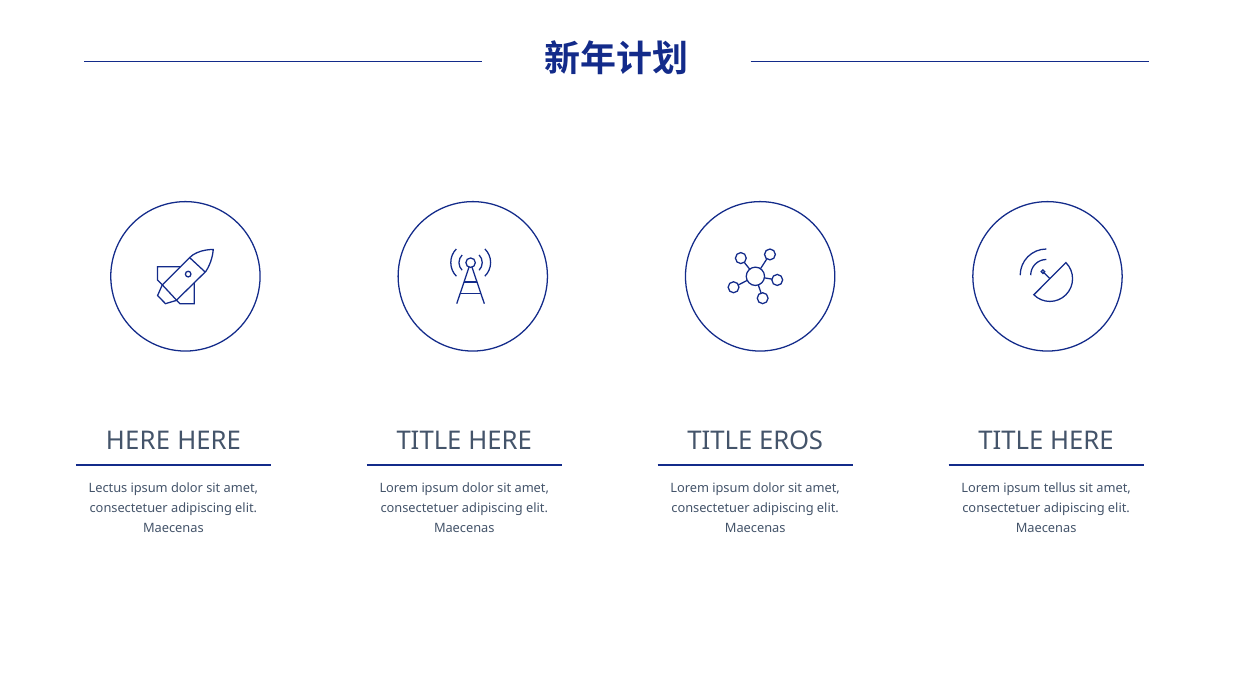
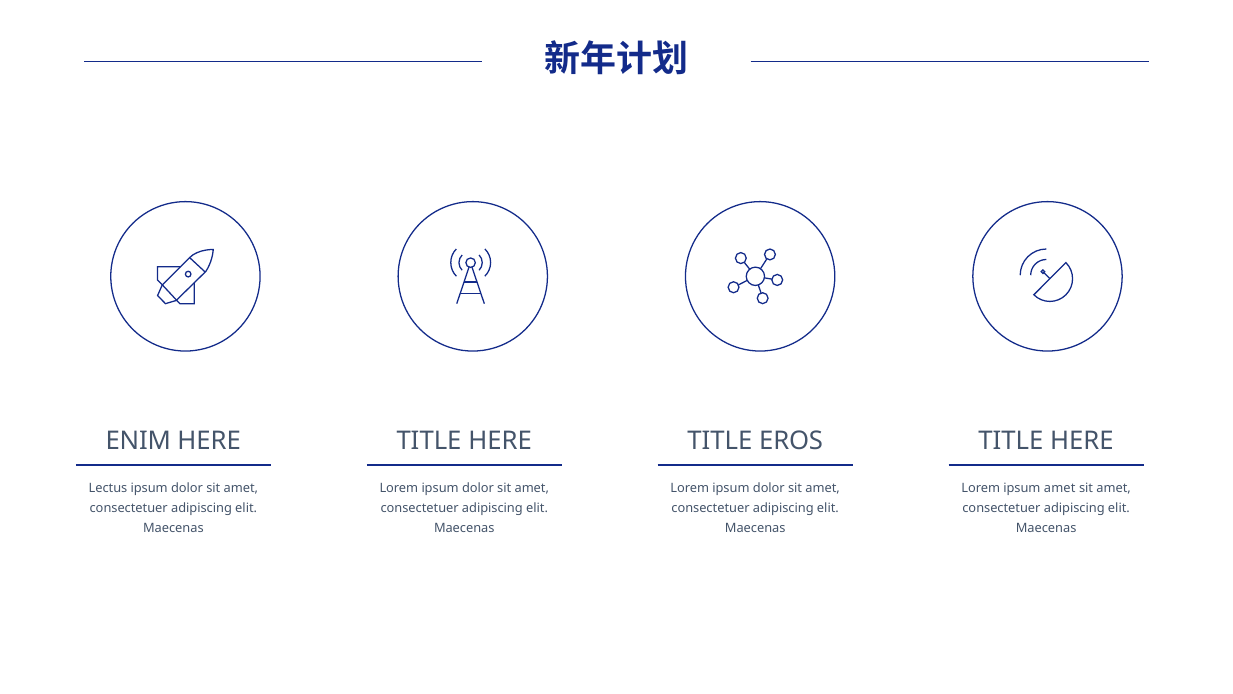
HERE: HERE -> ENIM (138, 440)
ipsum tellus: tellus -> amet (1060, 488)
